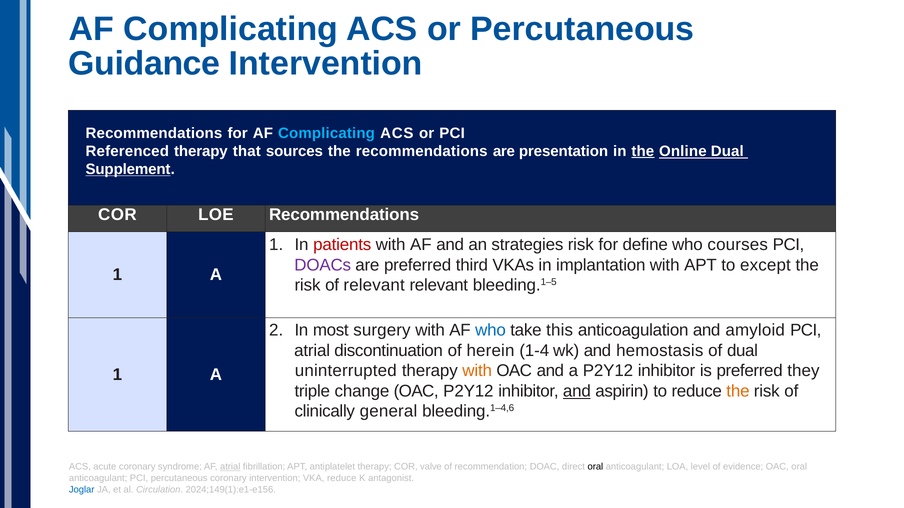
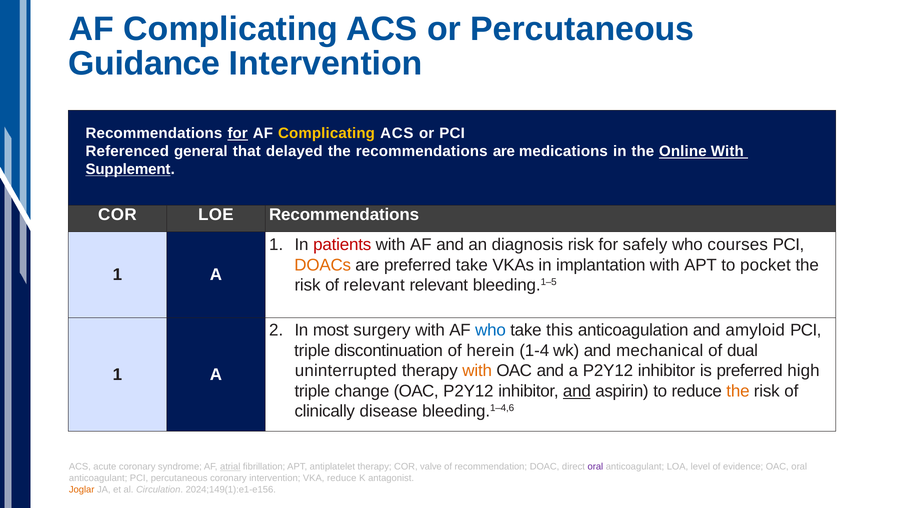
for underline: none -> present (238, 133)
Complicating colour: light blue -> yellow (326, 133)
Referenced therapy: therapy -> general (201, 151)
sources: sources -> delayed (294, 151)
presentation: presentation -> medications (563, 151)
the underline: present -> none (643, 151)
Online Dual: Dual -> With (727, 151)
strategies: strategies -> diagnosis (527, 245)
define: define -> safely (645, 245)
DOACs colour: purple -> orange (323, 265)
preferred third: third -> take (472, 265)
except: except -> pocket (765, 265)
atrial: atrial -> triple (312, 351)
hemostasis: hemostasis -> mechanical (660, 351)
they: they -> high (803, 371)
general: general -> disease (389, 412)
oral colour: black -> purple (595, 467)
Joglar colour: blue -> orange (82, 490)
